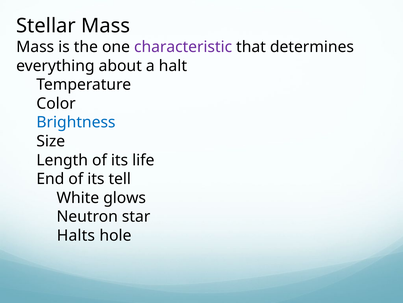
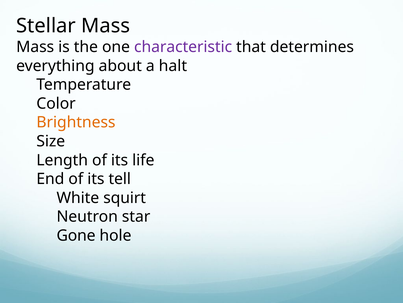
Brightness colour: blue -> orange (76, 122)
glows: glows -> squirt (125, 197)
Halts: Halts -> Gone (76, 235)
